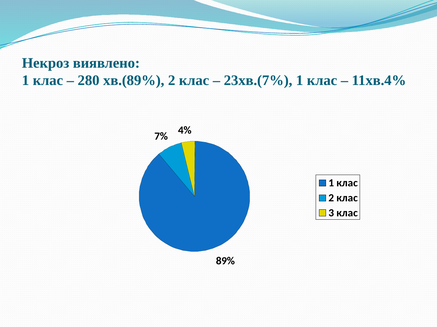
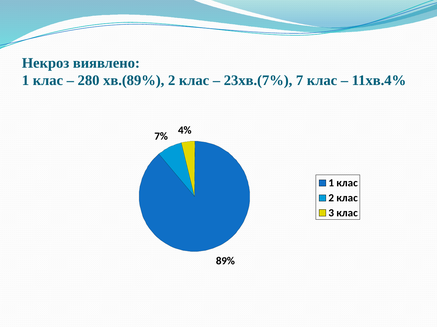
23хв.(7% 1: 1 -> 7 (300, 81)
